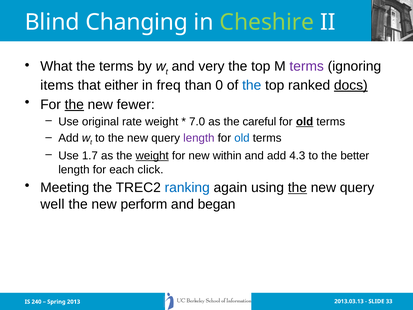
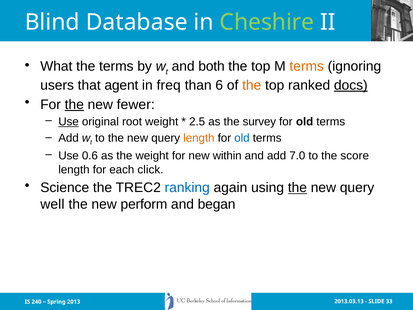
Changing: Changing -> Database (137, 22)
very: very -> both (212, 66)
terms colour: purple -> orange (307, 66)
items: items -> users (57, 85)
either: either -> agent (121, 85)
0: 0 -> 6 (219, 85)
the colour: blue -> orange (252, 85)
Use underline: none -> present (69, 122)
rate: rate -> root (132, 122)
7.0: 7.0 -> 2.5 (197, 122)
careful: careful -> survey (259, 122)
old underline: present -> none (305, 122)
length colour: purple -> orange (199, 138)
1.7: 1.7 -> 0.6 (90, 156)
weight underline: present -> none (152, 156)
4.3: 4.3 -> 7.0 (297, 156)
better: better -> score (355, 156)
Meeting: Meeting -> Science (65, 188)
